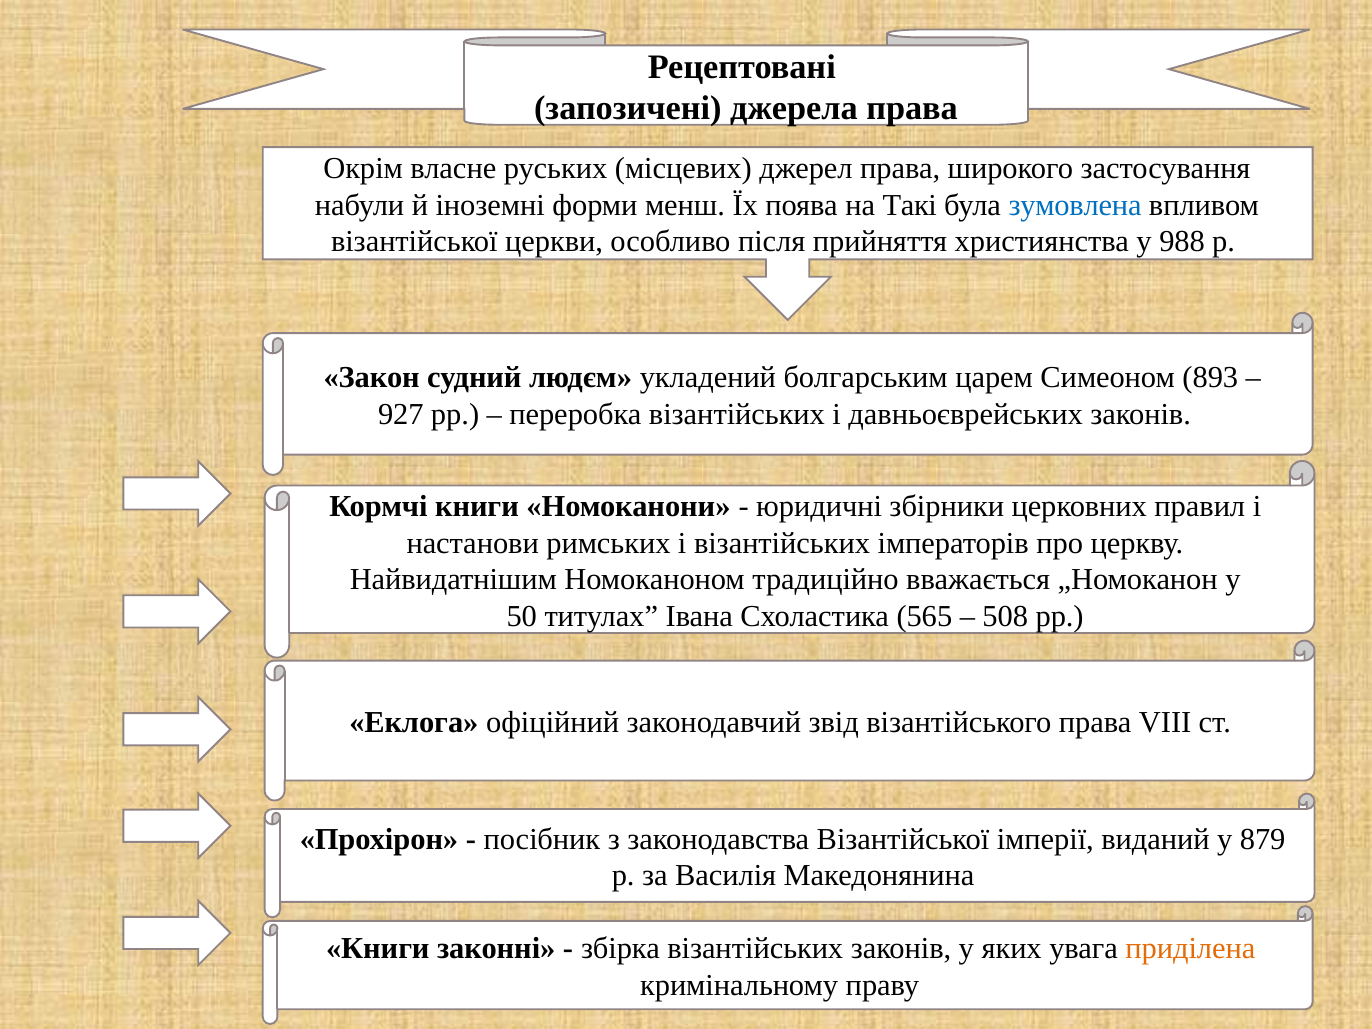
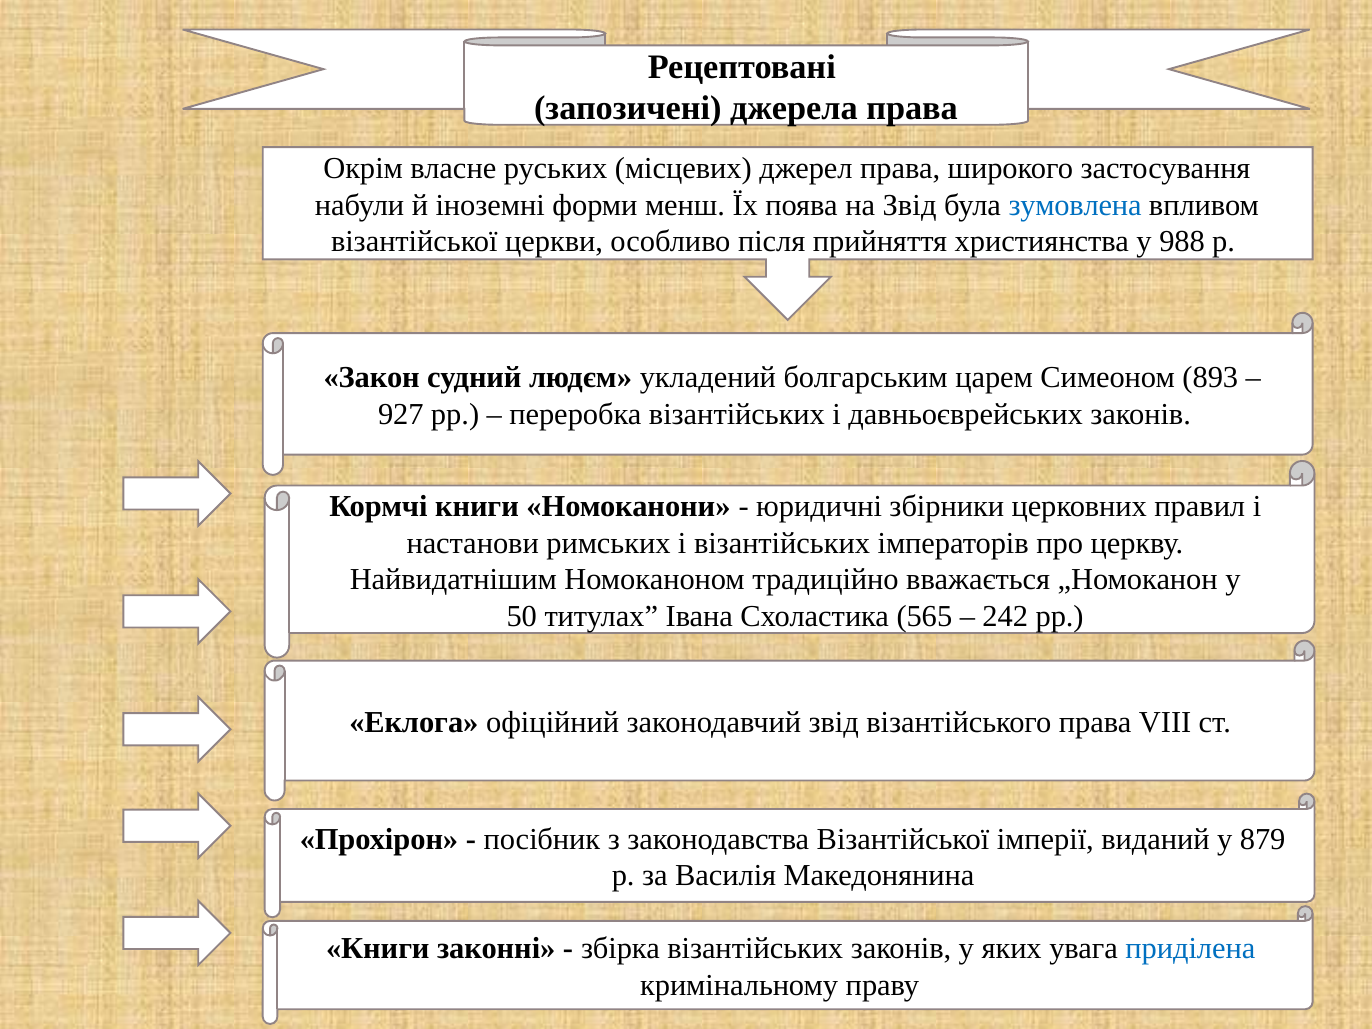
на Такі: Такі -> Звід (910, 205)
508: 508 -> 242 (1005, 616)
приділена colour: orange -> blue (1190, 949)
